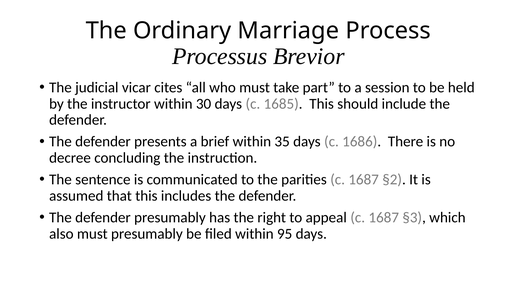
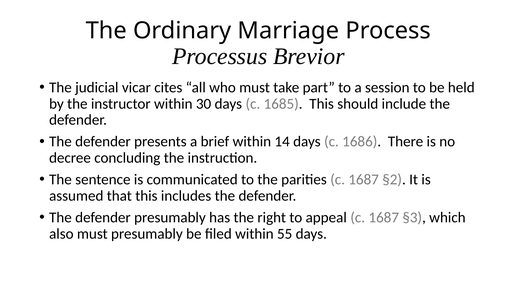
35: 35 -> 14 (282, 142)
95: 95 -> 55 (285, 234)
